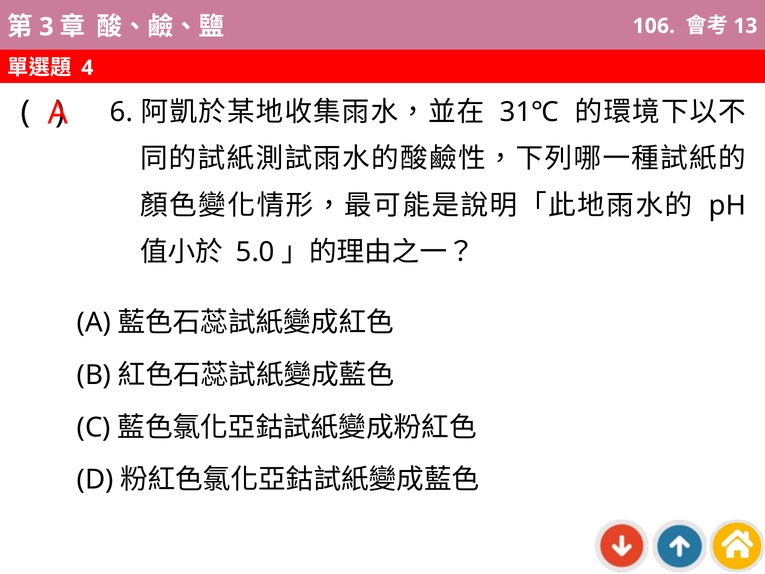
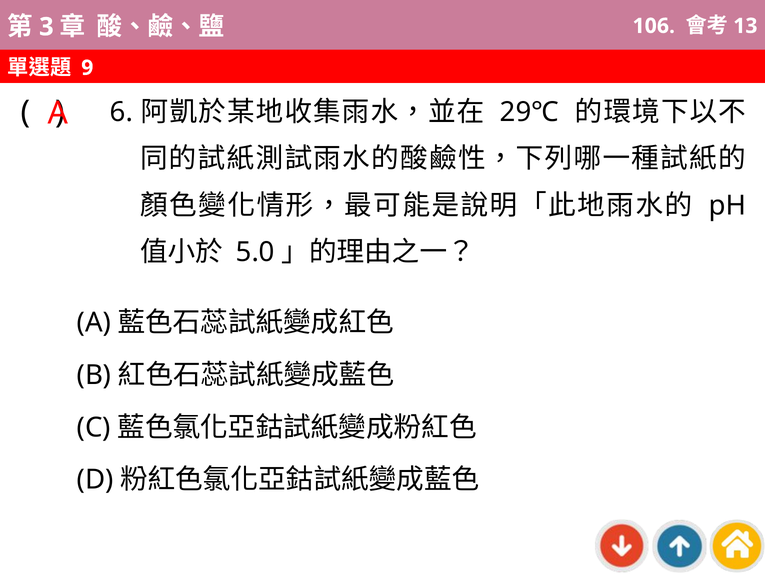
4: 4 -> 9 (87, 68)
31℃: 31℃ -> 29℃ (529, 112)
